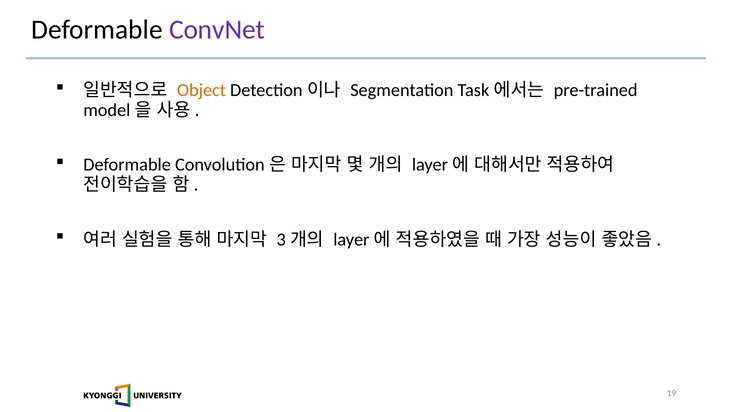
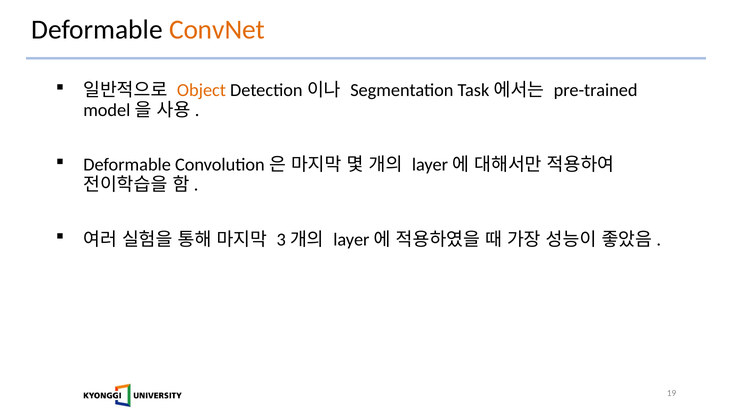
ConvNet colour: purple -> orange (217, 30)
